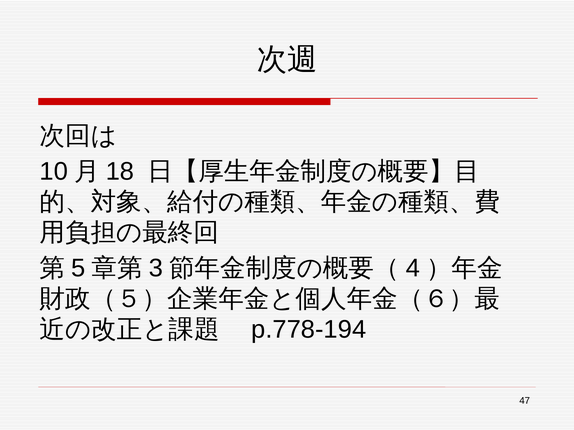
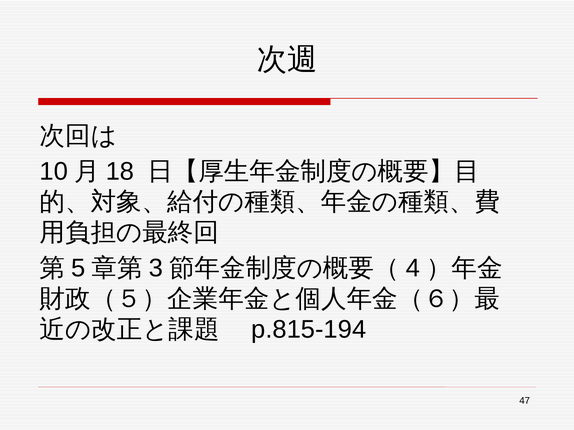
p.778-194: p.778-194 -> p.815-194 (309, 330)
